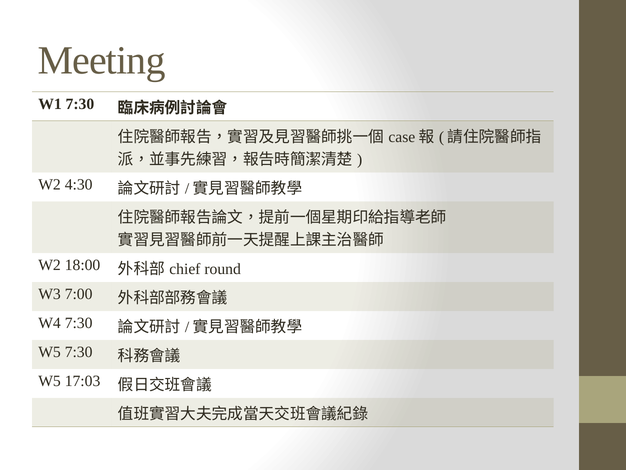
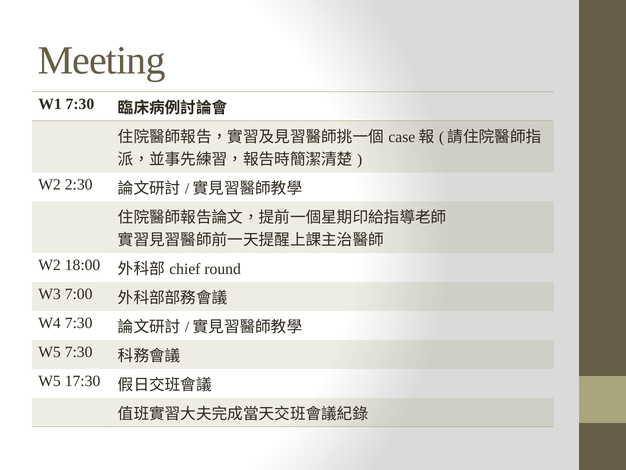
4:30: 4:30 -> 2:30 (79, 184)
17:03: 17:03 -> 17:30 (83, 380)
